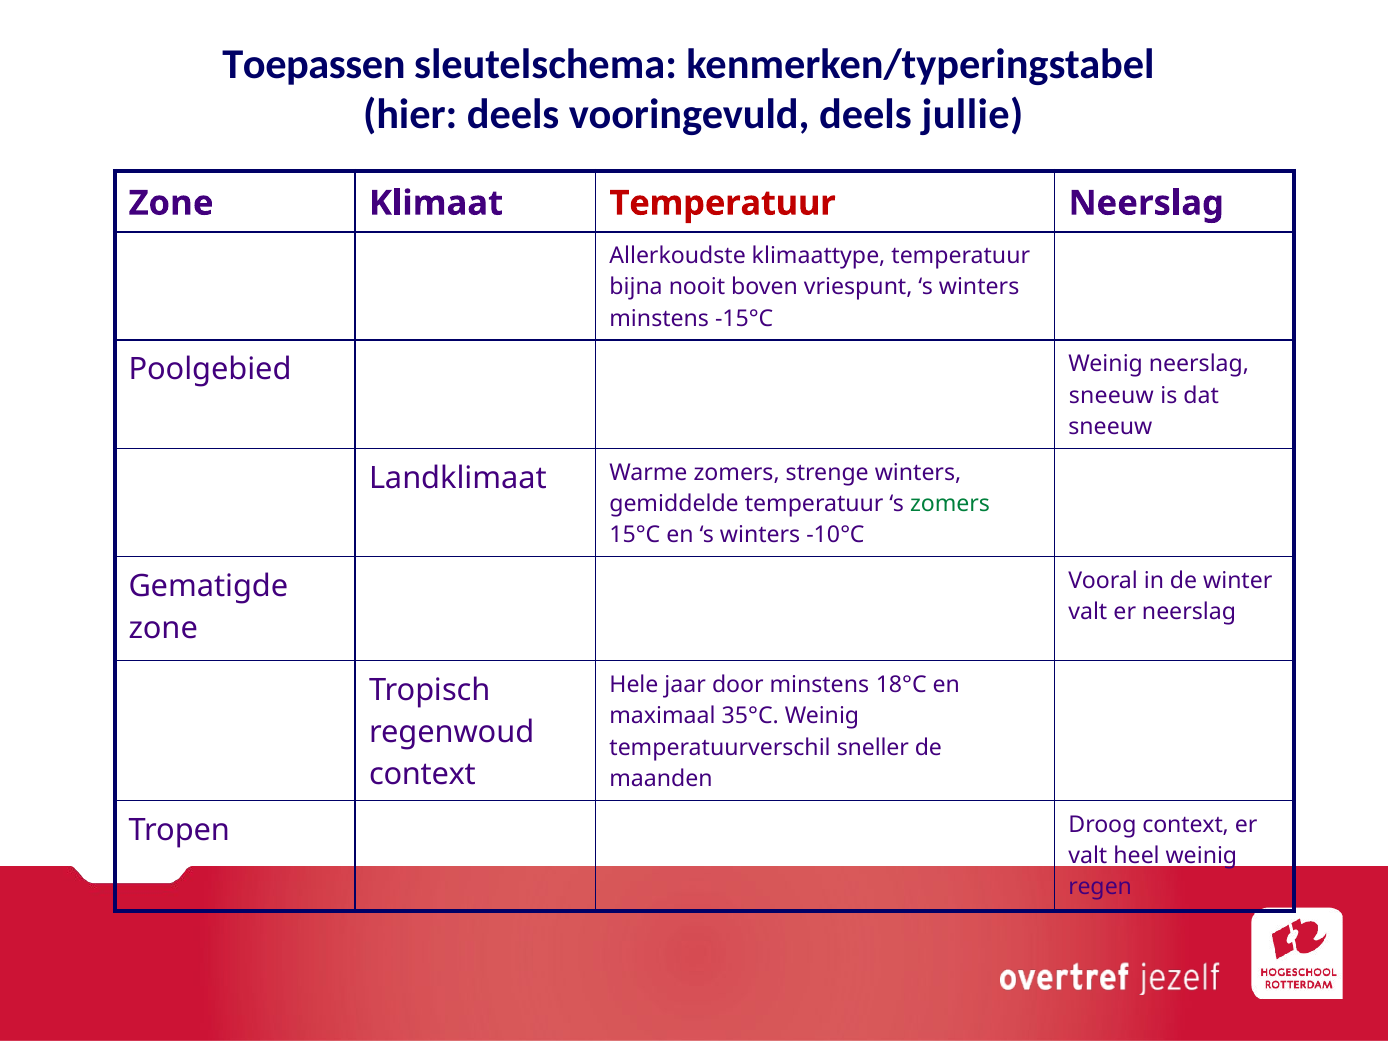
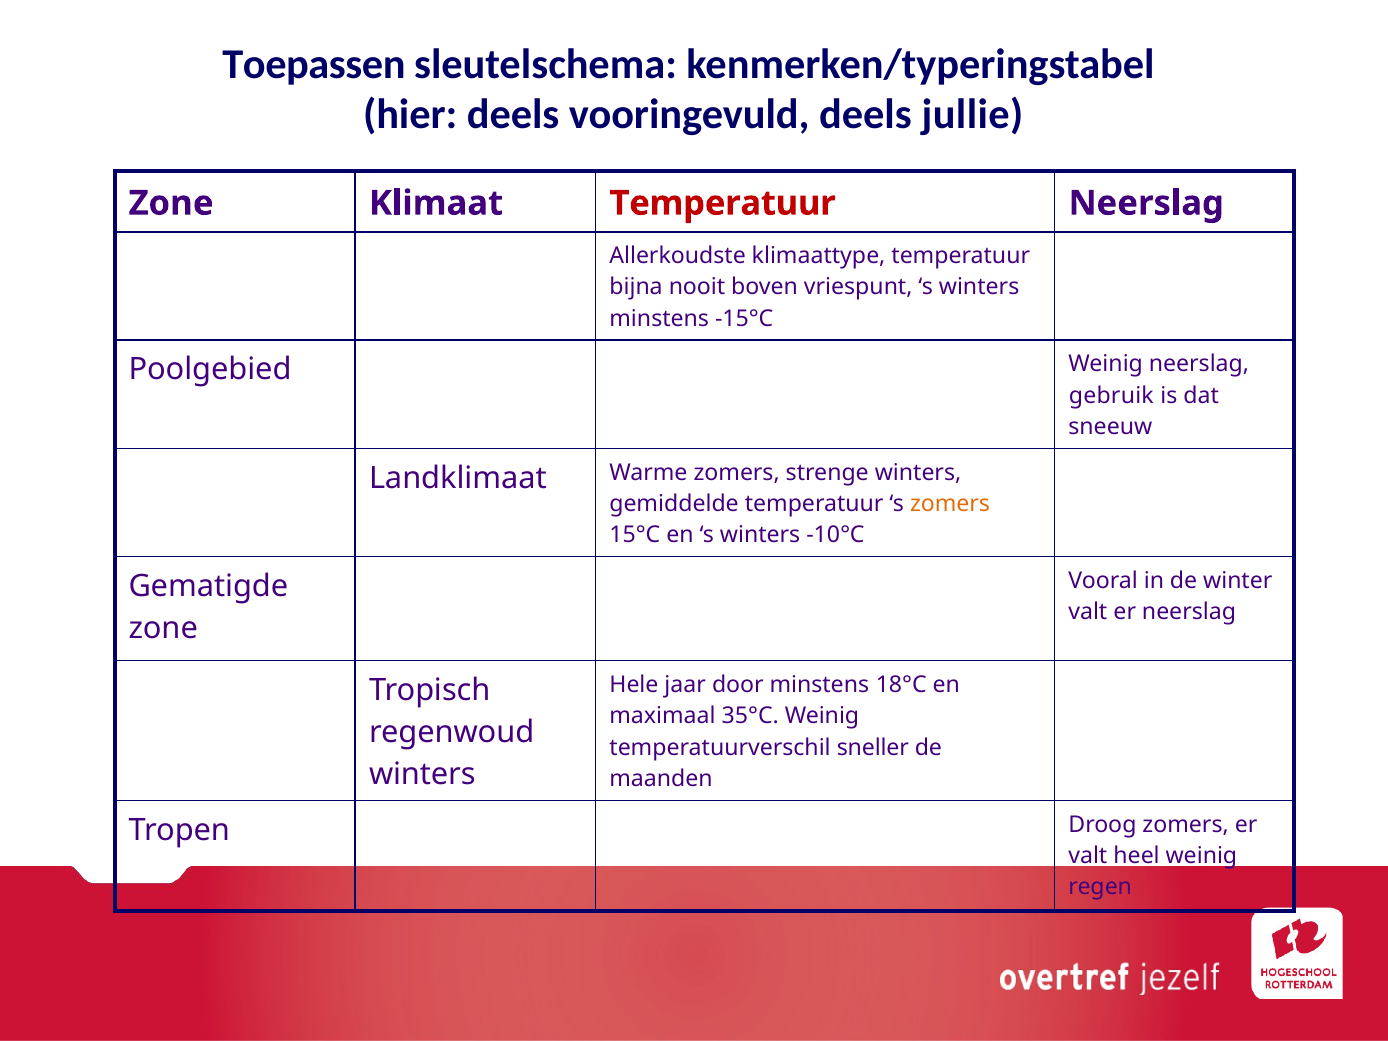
sneeuw: sneeuw -> gebruik (1111, 396)
zomers colour: green -> orange (950, 504)
context: context -> winters (422, 774)
Droog context: context -> zomers (1186, 824)
